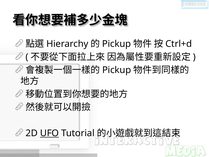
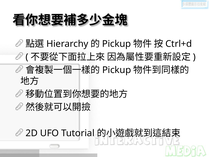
UFO underline: present -> none (49, 133)
